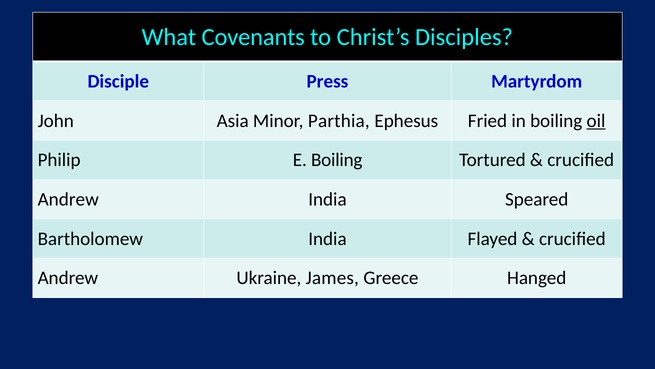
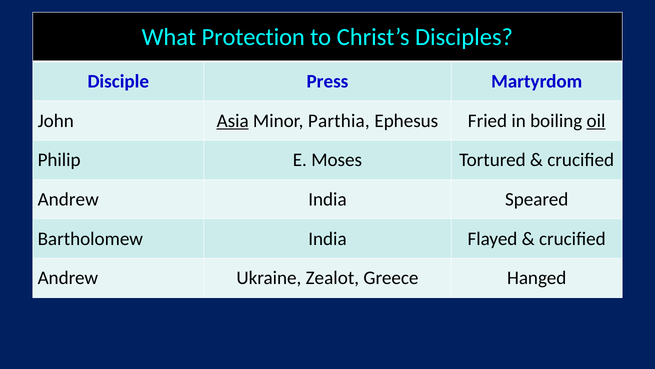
Covenants: Covenants -> Protection (253, 37)
Asia underline: none -> present (233, 121)
E Boiling: Boiling -> Moses (337, 160)
James: James -> Zealot (332, 278)
